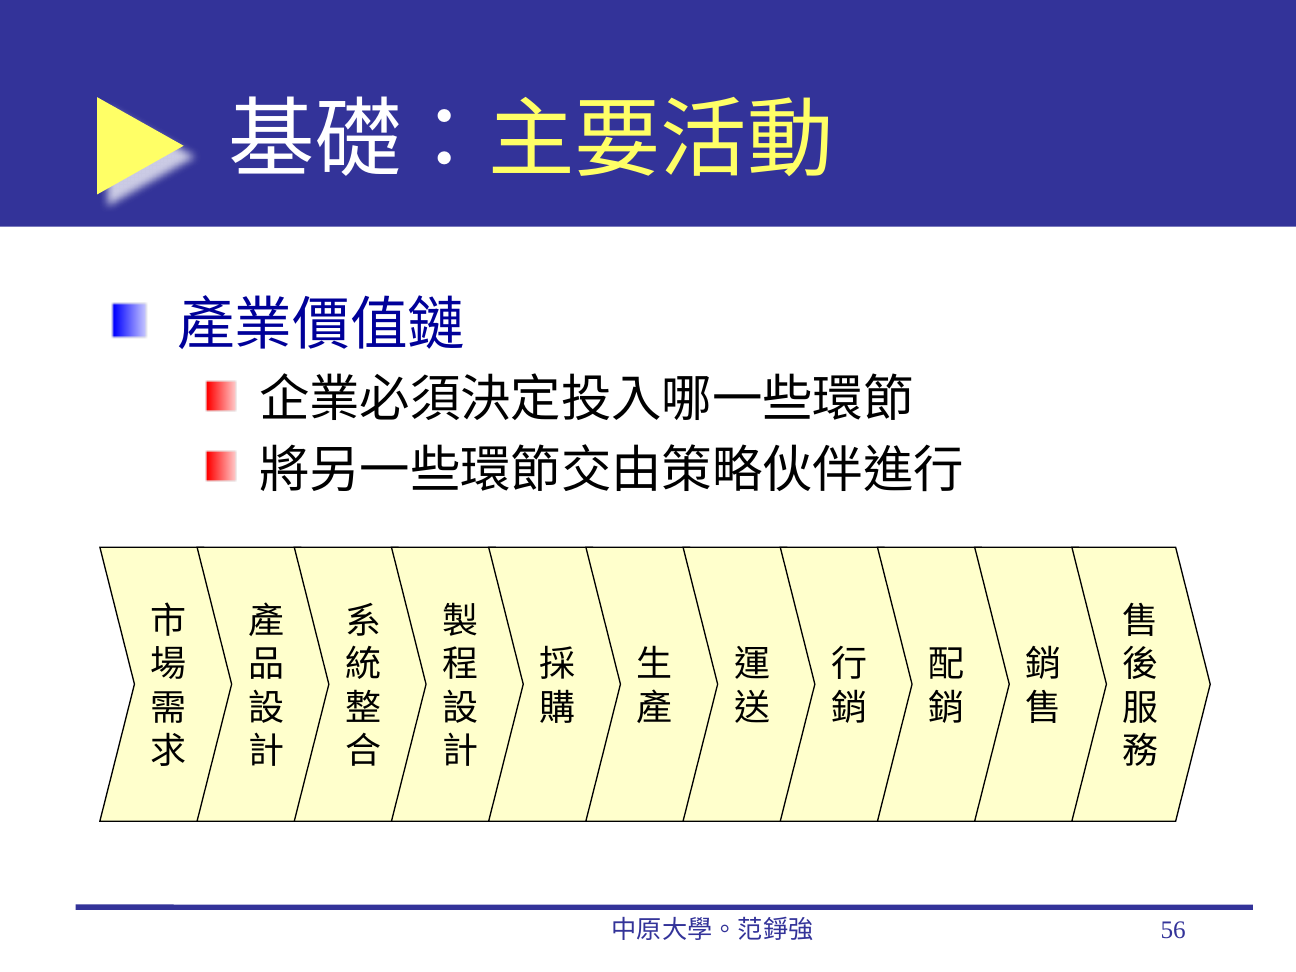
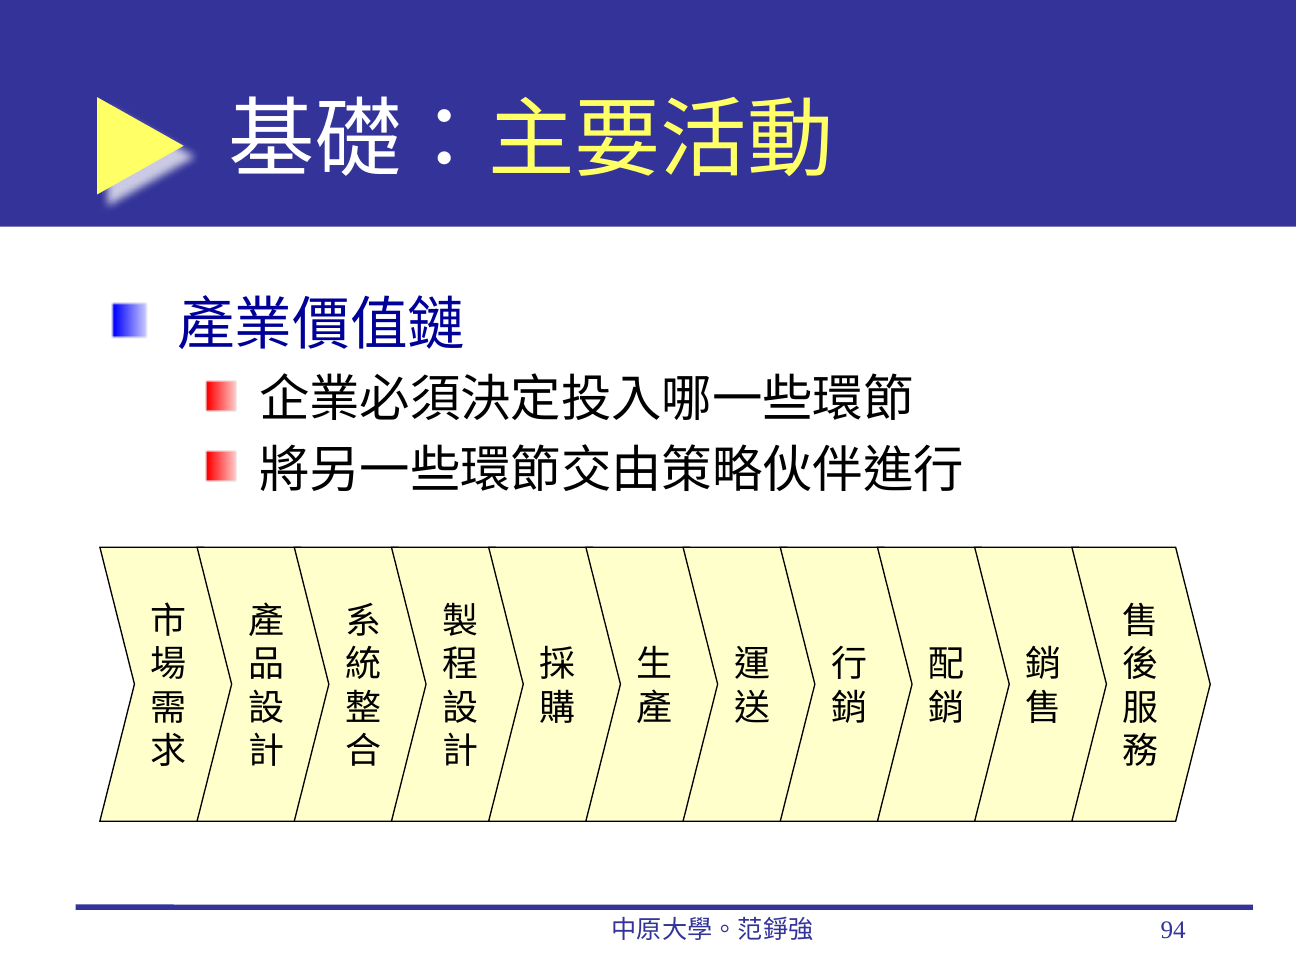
56: 56 -> 94 (1173, 931)
